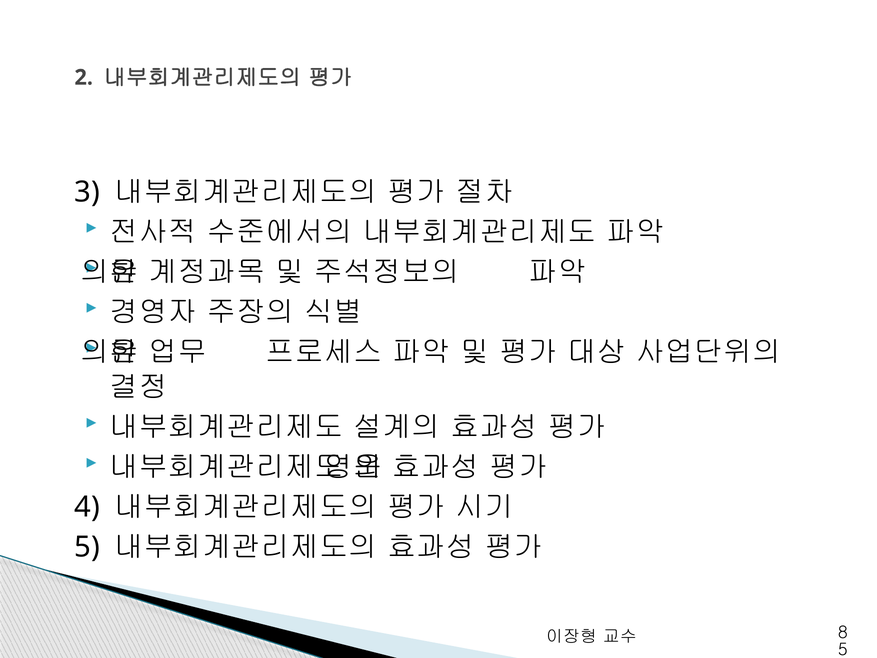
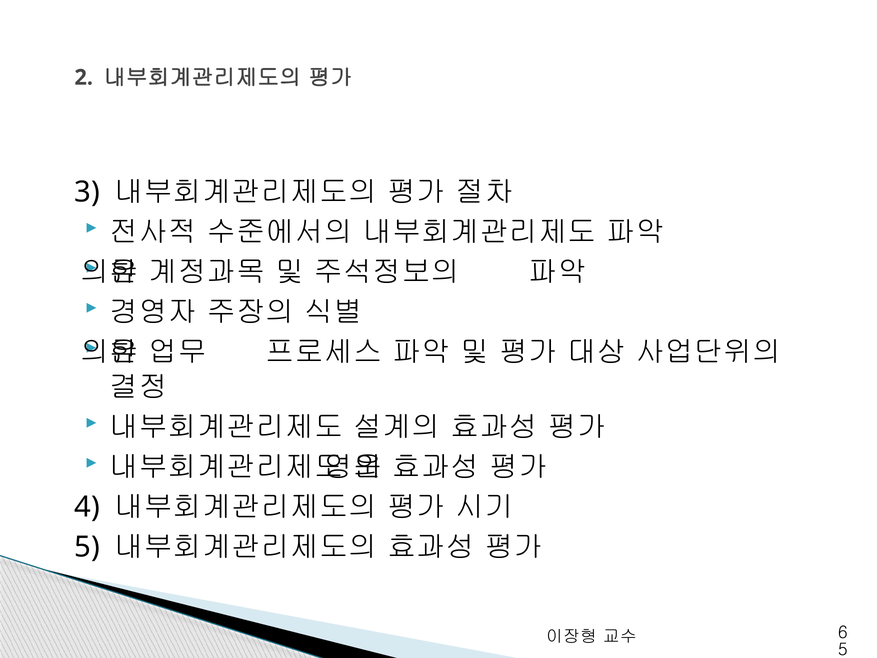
8: 8 -> 6 (843, 632)
